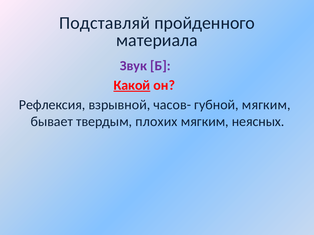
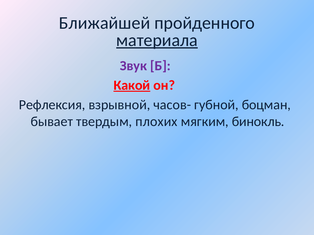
Подставляй: Подставляй -> Ближайшей (105, 23)
материала underline: none -> present (157, 40)
губной мягким: мягким -> боцман (266, 105)
неясных: неясных -> бинокль (258, 122)
